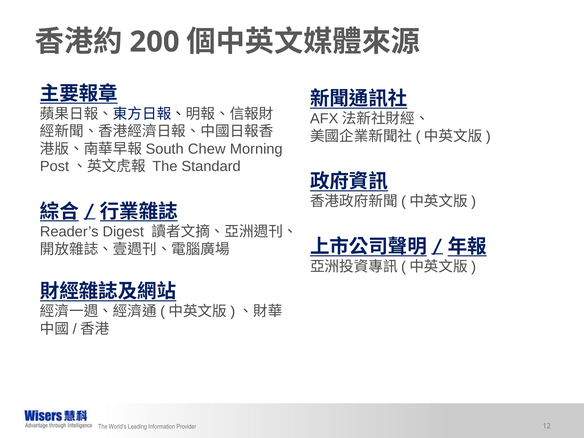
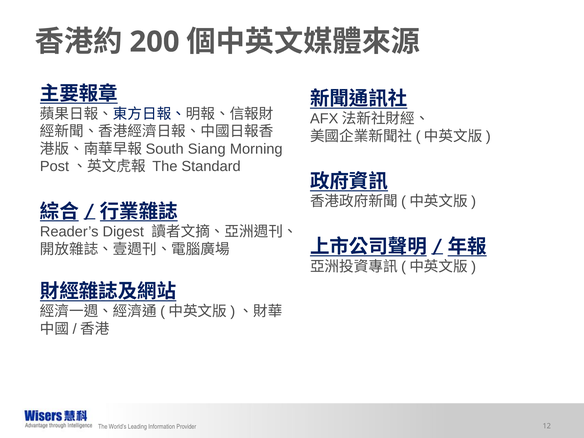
Chew: Chew -> Siang (207, 149)
